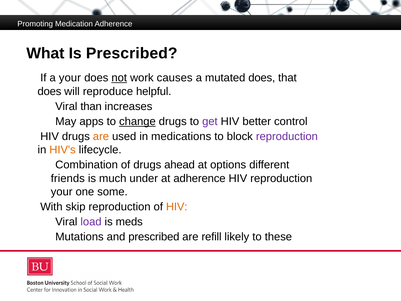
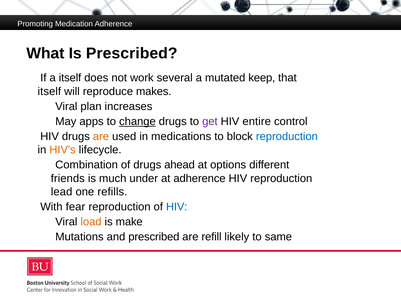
a your: your -> itself (70, 78)
not underline: present -> none (119, 78)
causes: causes -> several (175, 78)
mutated does: does -> keep (262, 78)
does: does -> itself (49, 91)
helpful: helpful -> makes (154, 91)
than: than -> plan (91, 106)
better: better -> entire (257, 121)
reproduction colour: purple -> blue (287, 136)
your: your -> lead (62, 192)
some: some -> refills (112, 192)
skip: skip -> fear (76, 207)
HIV colour: orange -> blue (177, 207)
load colour: purple -> orange (91, 222)
meds: meds -> make (129, 222)
these: these -> same (278, 237)
